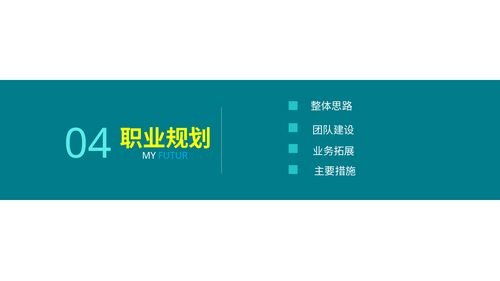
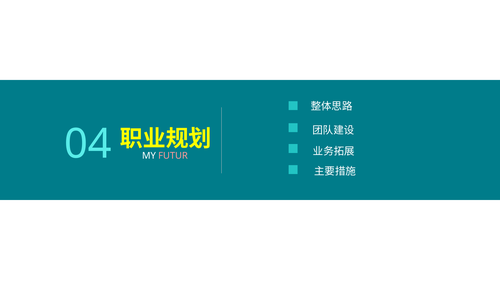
FUTUR colour: light blue -> pink (173, 156)
